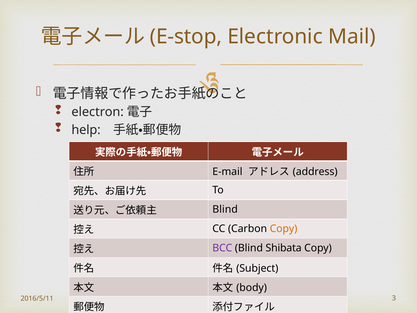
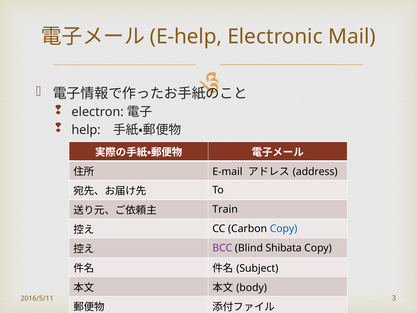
E-stop: E-stop -> E-help (186, 37)
Blind: Blind -> Train (225, 209)
Copy colour: orange -> blue (284, 229)
